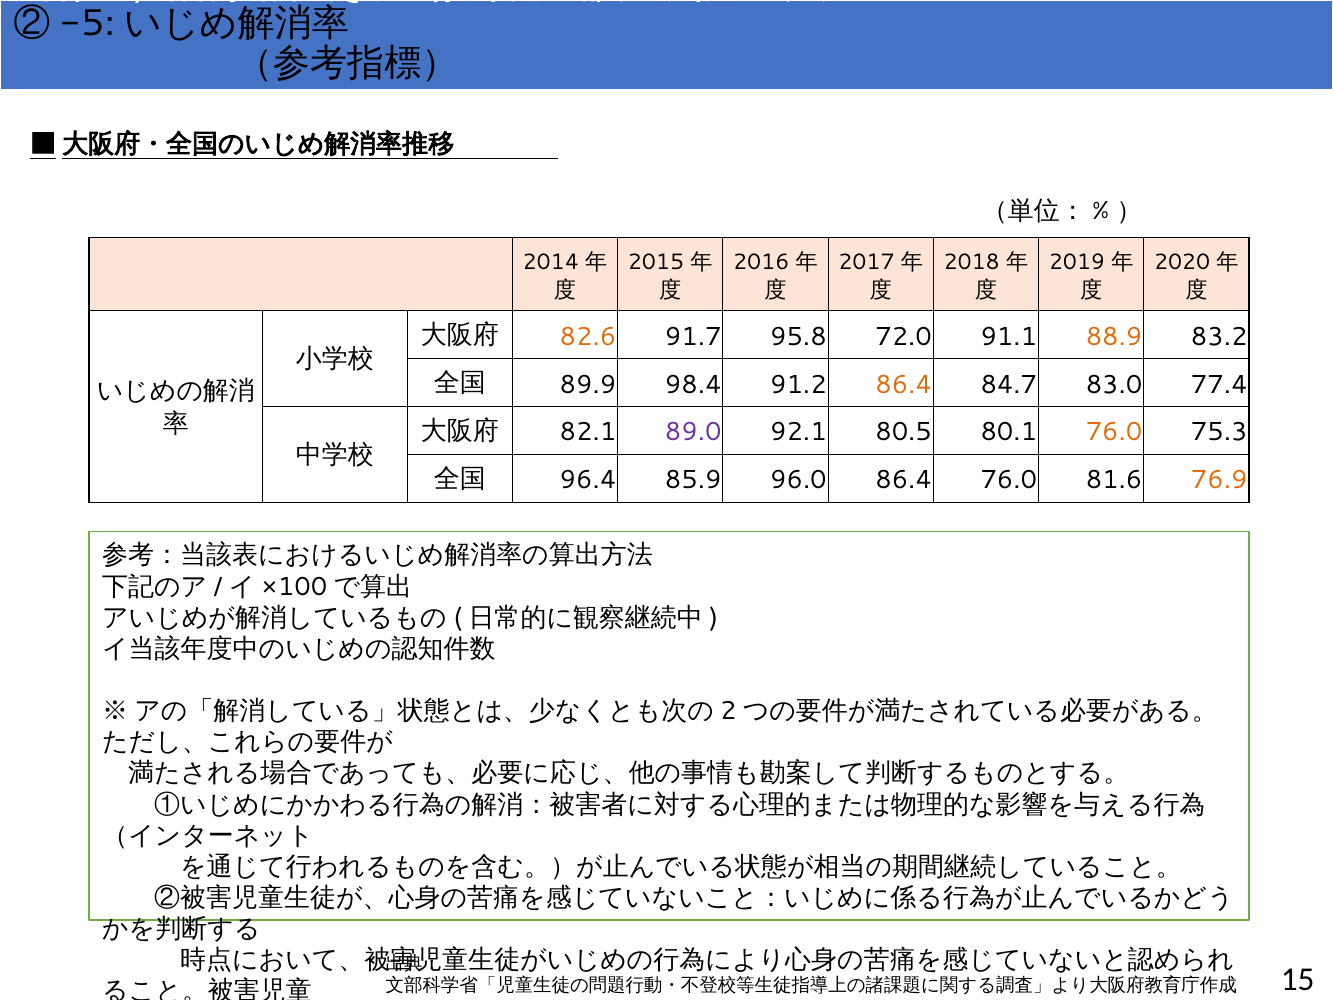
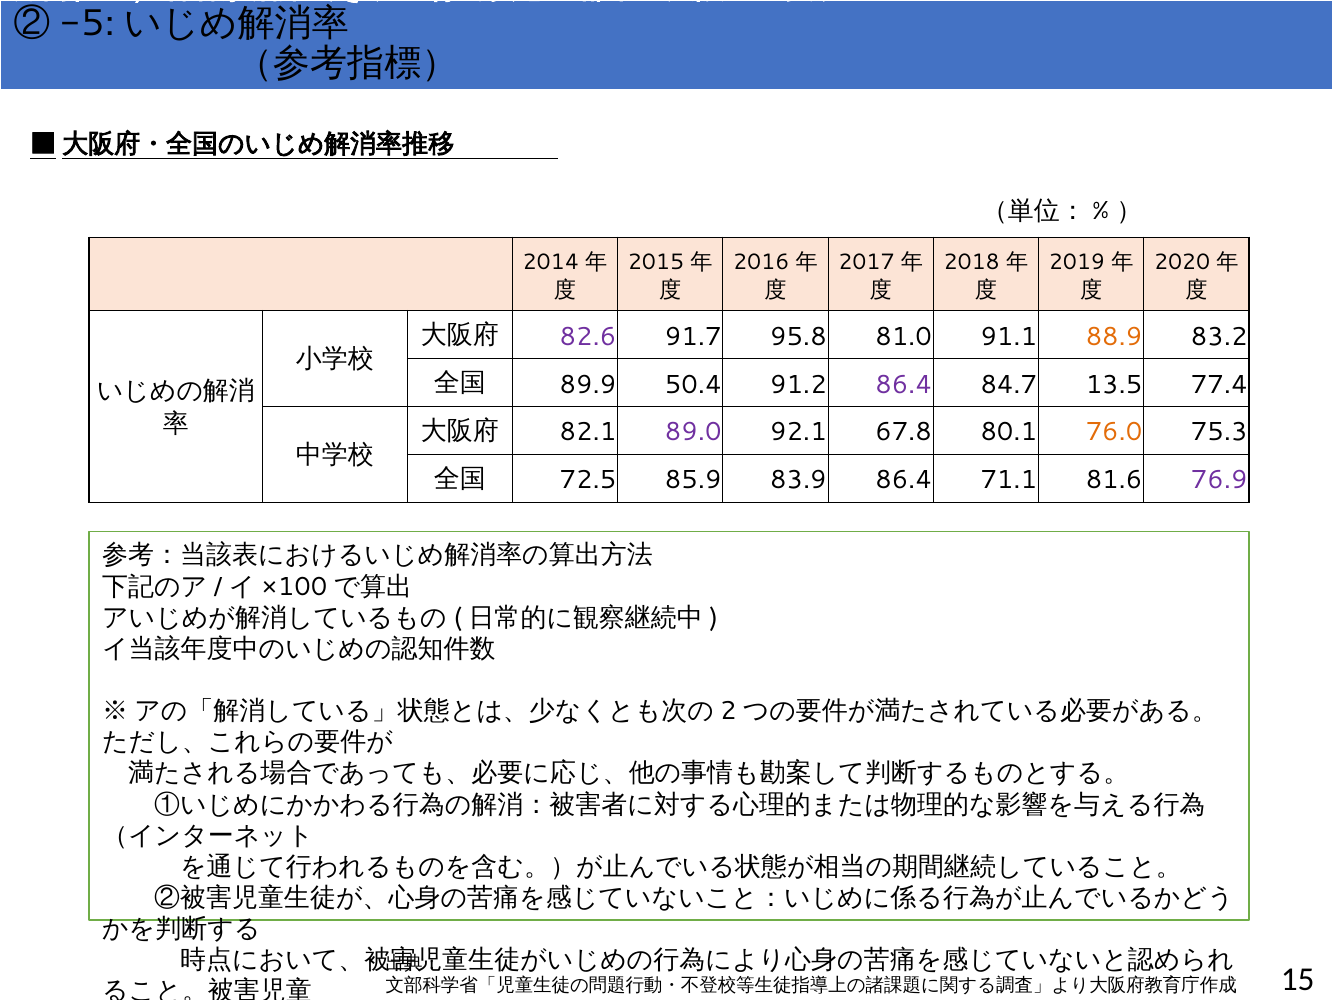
82.6 colour: orange -> purple (588, 336)
72.0: 72.0 -> 81.0 (904, 336)
98.4: 98.4 -> 50.4 (693, 384)
86.4 colour: orange -> purple (904, 384)
83.0: 83.0 -> 13.5 (1114, 384)
80.5: 80.5 -> 67.8 (904, 432)
96.4: 96.4 -> 72.5 (588, 480)
96.0: 96.0 -> 83.9 (798, 480)
86.4 76.0: 76.0 -> 71.1 (1009, 480)
76.9 colour: orange -> purple (1219, 480)
